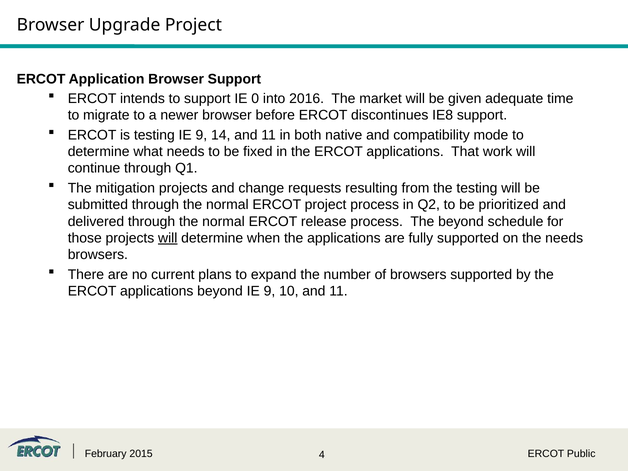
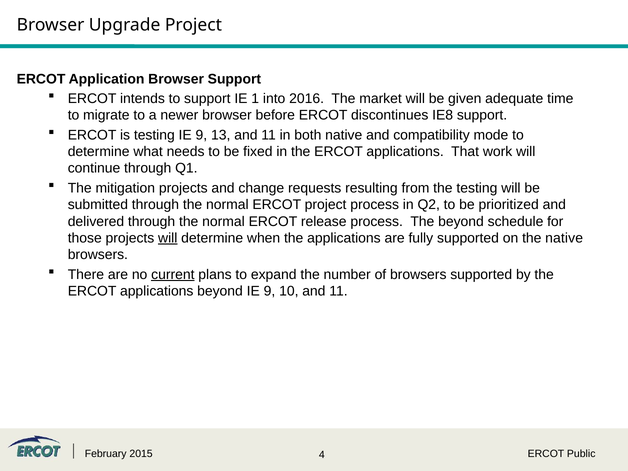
0: 0 -> 1 (255, 99)
14: 14 -> 13 (221, 135)
the needs: needs -> native (564, 238)
current underline: none -> present (173, 274)
